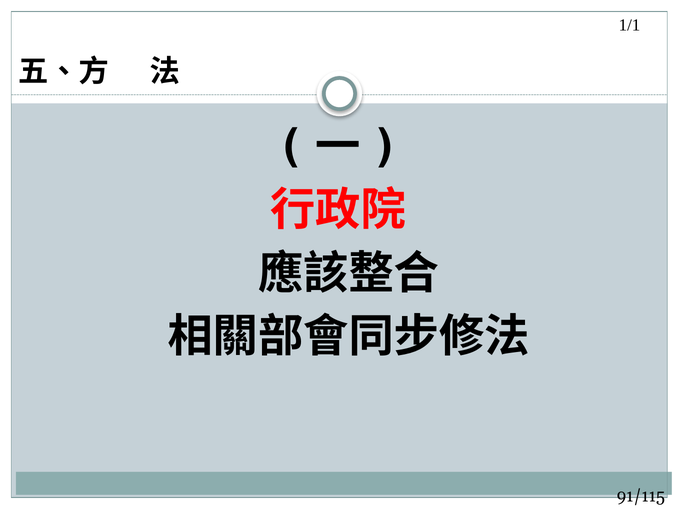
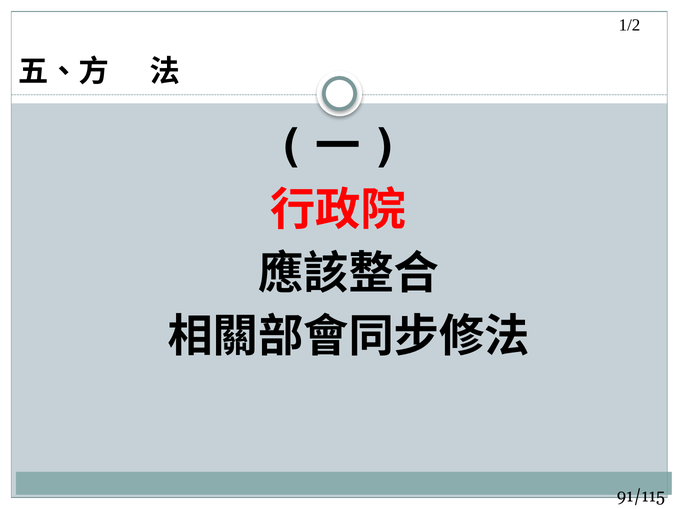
1/1: 1/1 -> 1/2 (630, 25)
